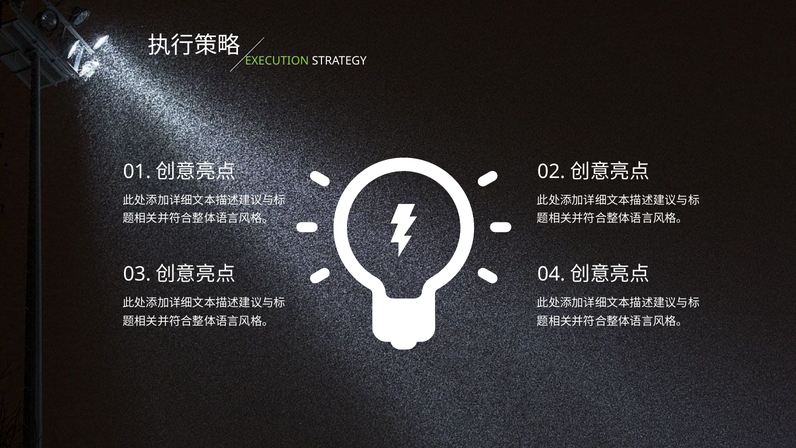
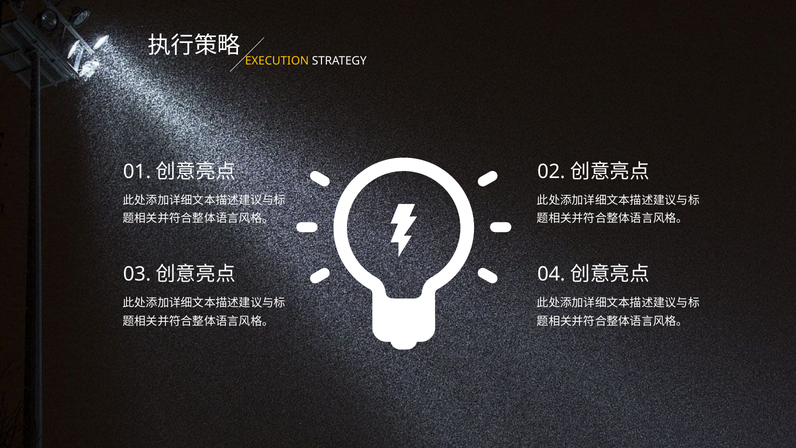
EXECUTION colour: light green -> yellow (277, 61)
